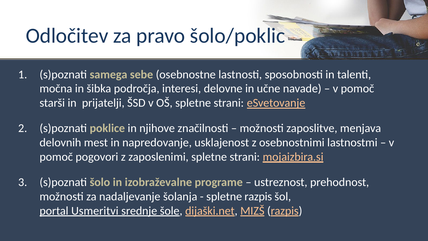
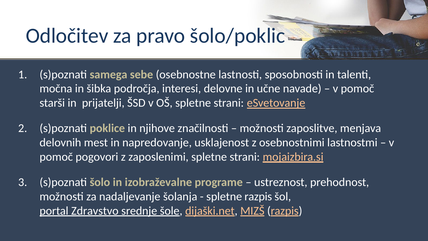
Usmeritvi: Usmeritvi -> Zdravstvo (95, 211)
